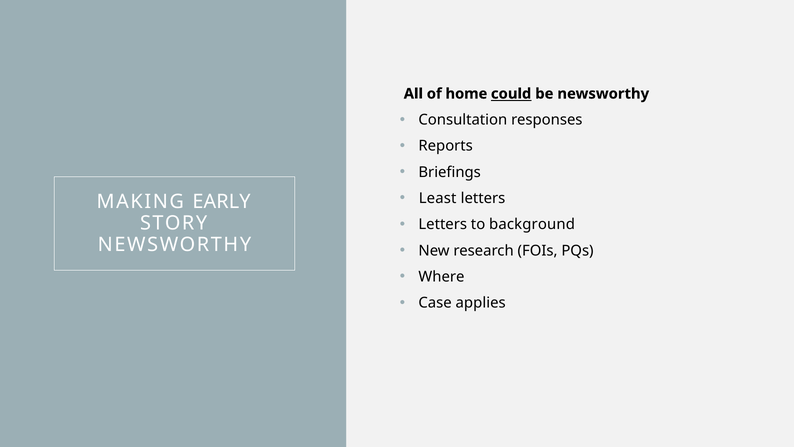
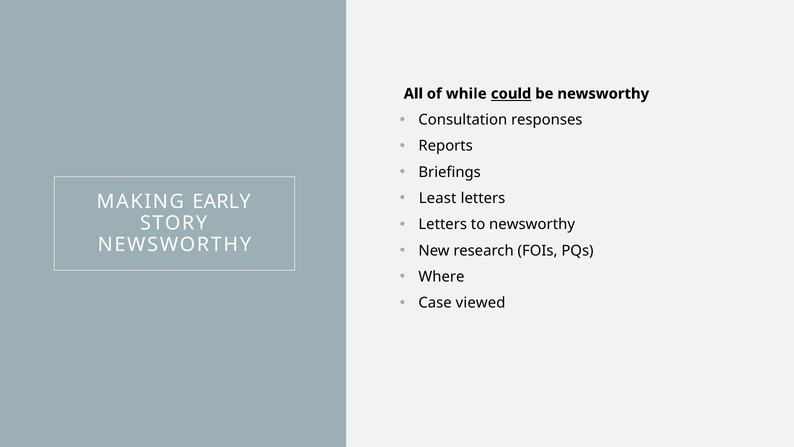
home: home -> while (466, 94)
to background: background -> newsworthy (532, 224)
applies: applies -> viewed (481, 303)
